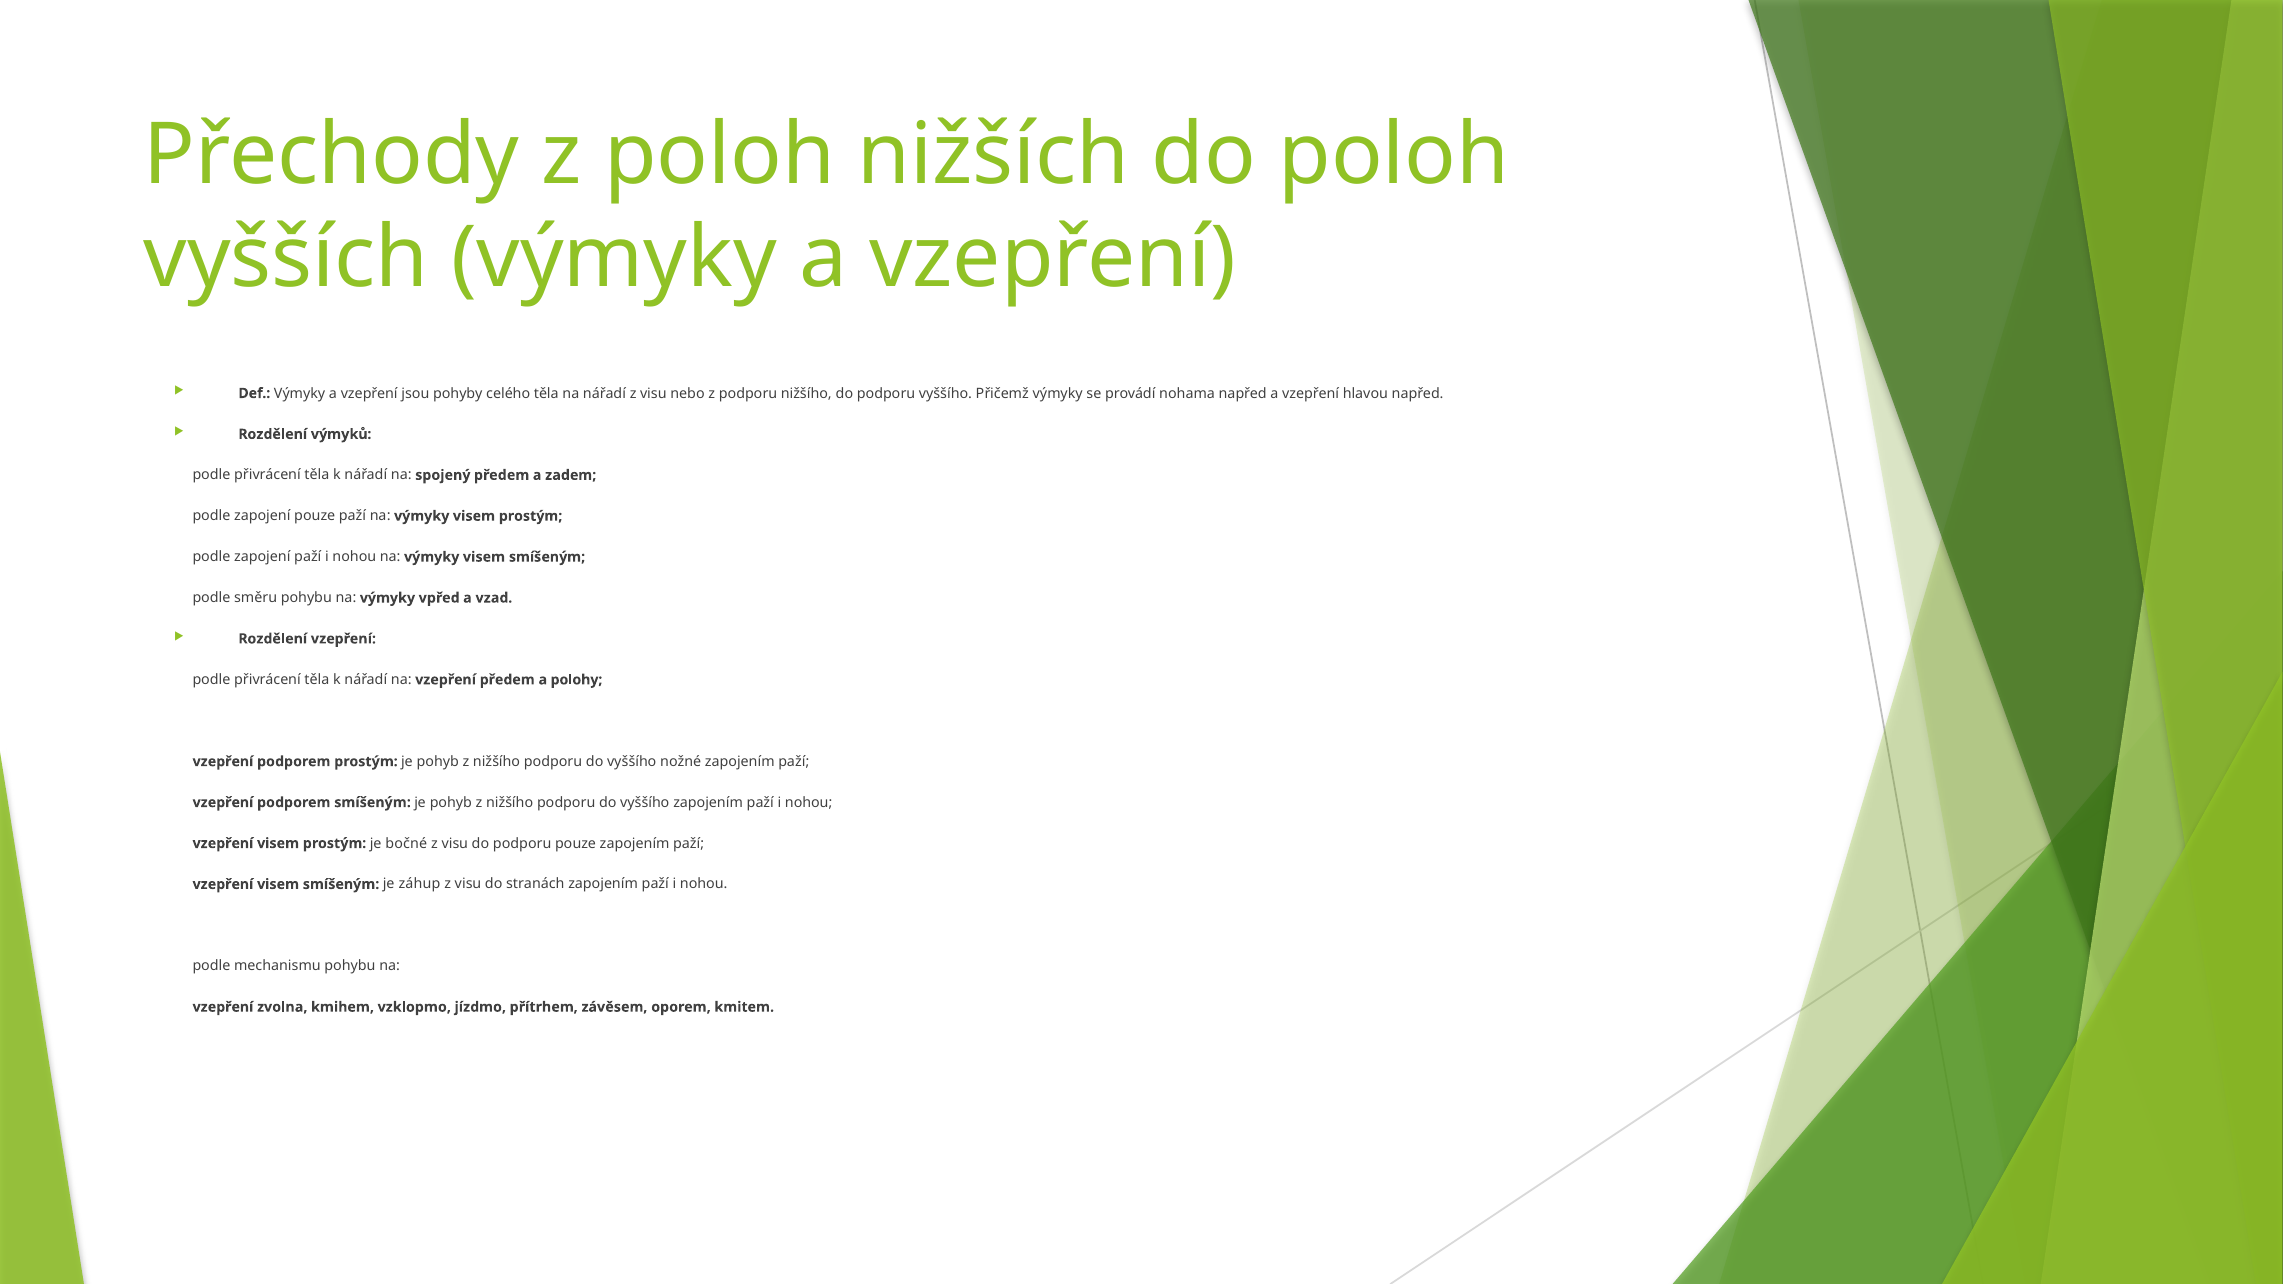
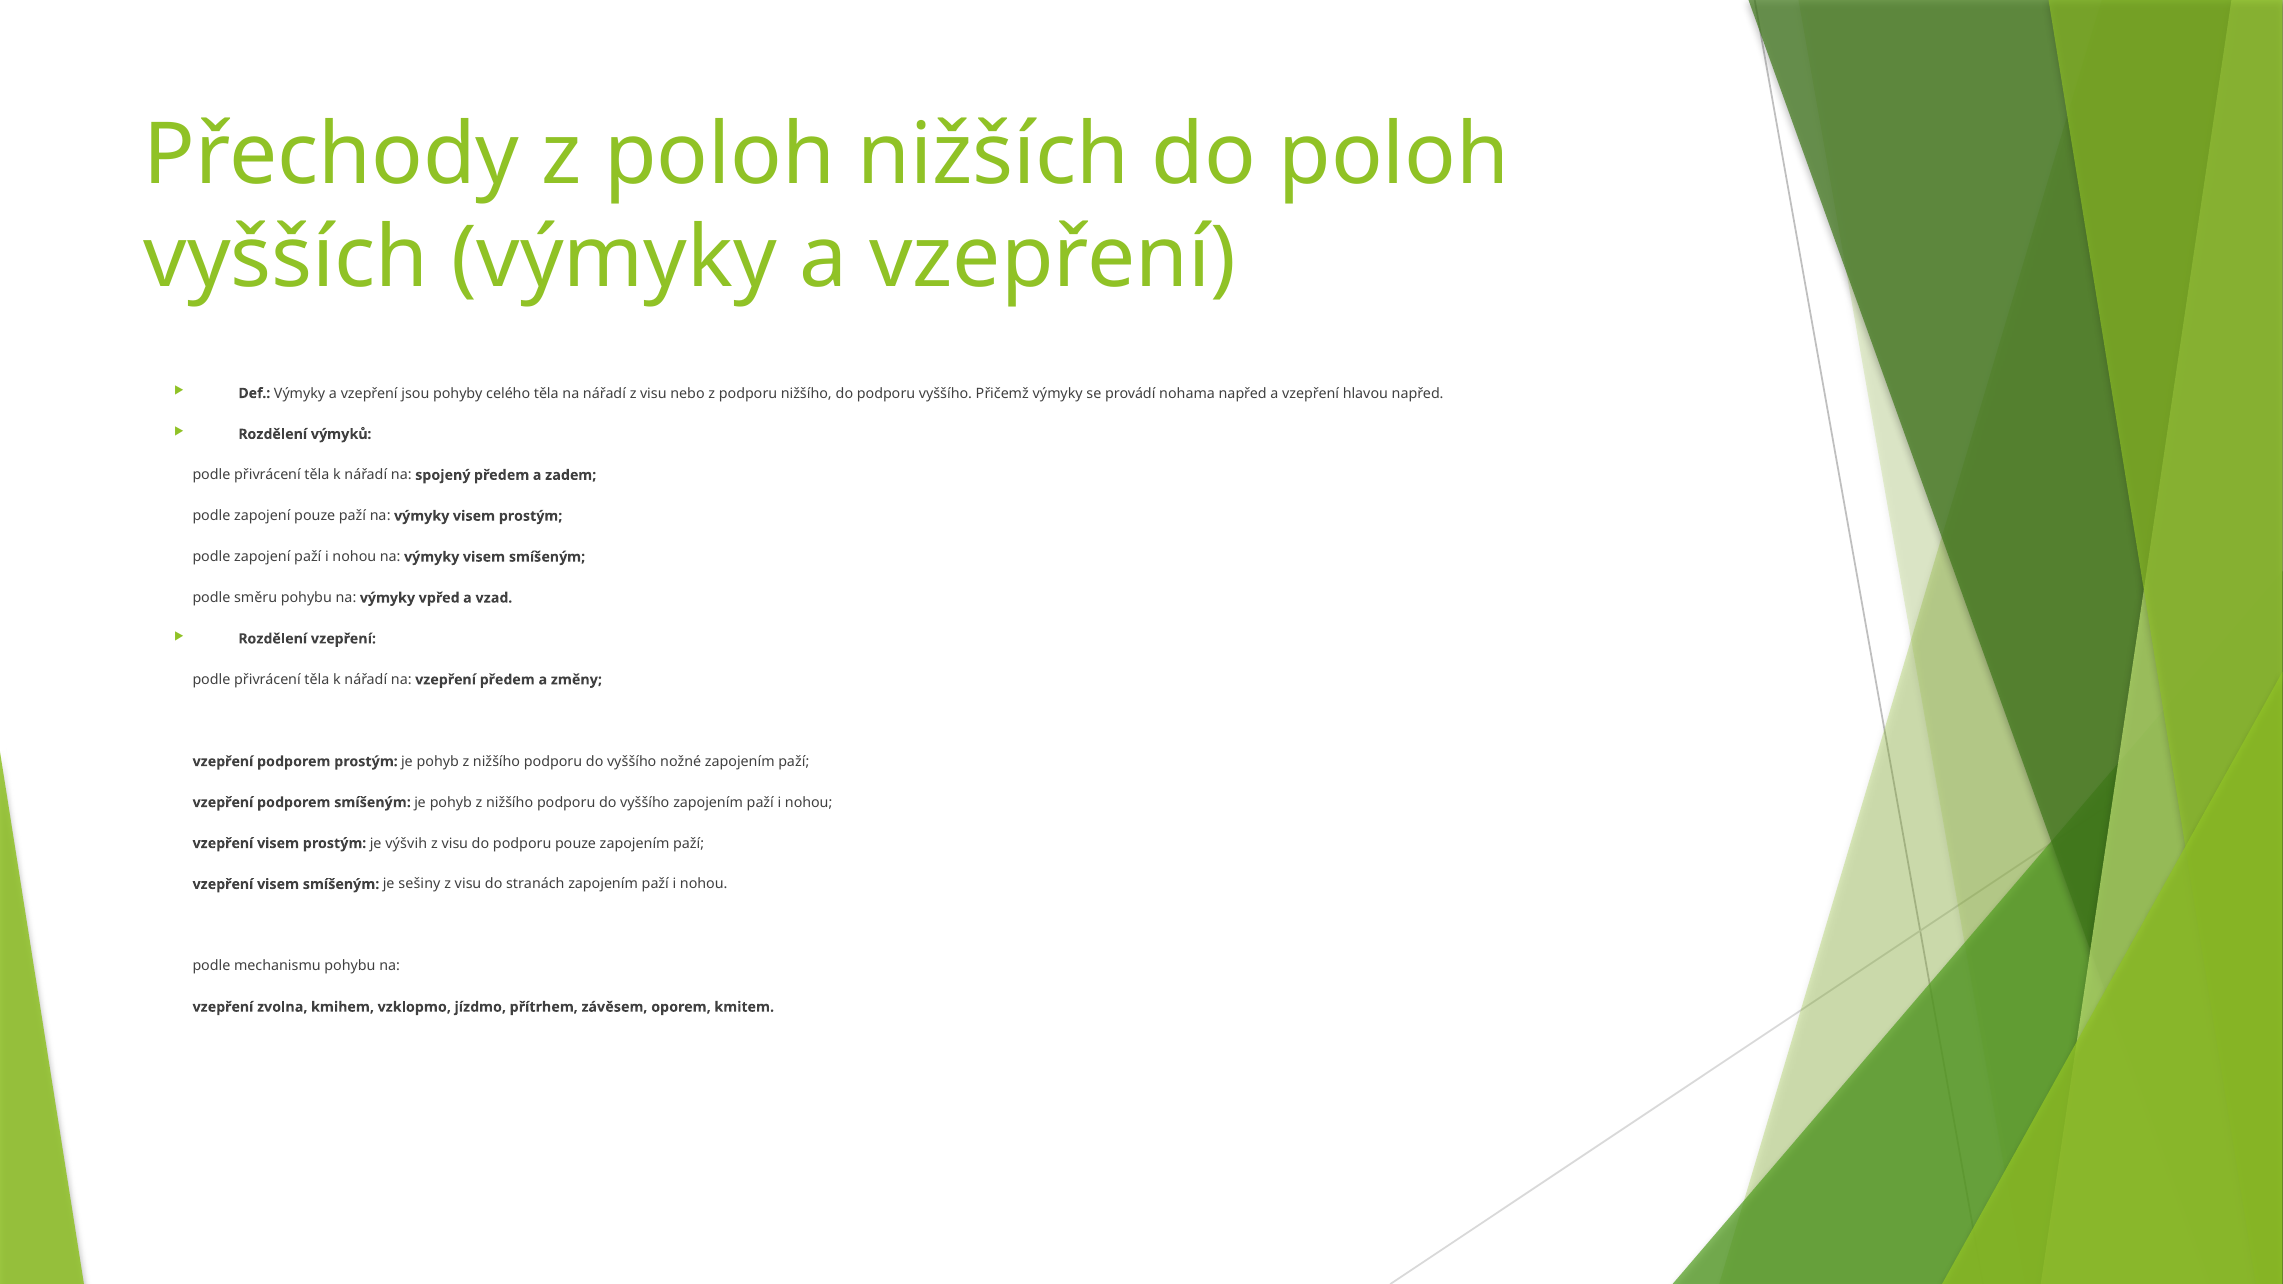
polohy: polohy -> změny (576, 680)
bočné: bočné -> výšvih (406, 843)
záhup: záhup -> sešiny (419, 884)
